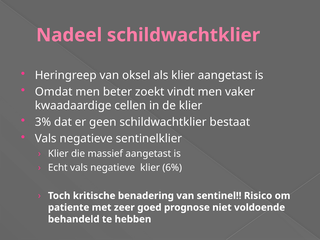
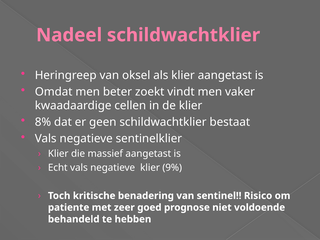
3%: 3% -> 8% (43, 122)
6%: 6% -> 9% (172, 168)
